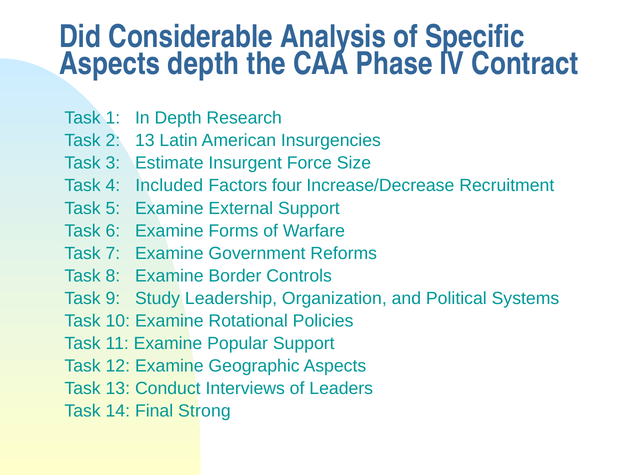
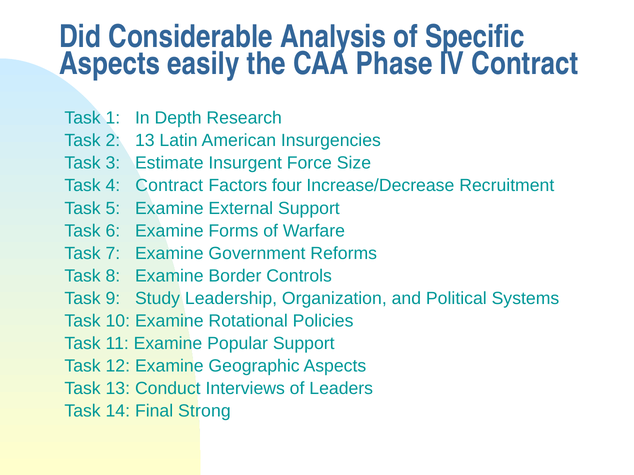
Aspects depth: depth -> easily (204, 64)
4 Included: Included -> Contract (169, 186)
